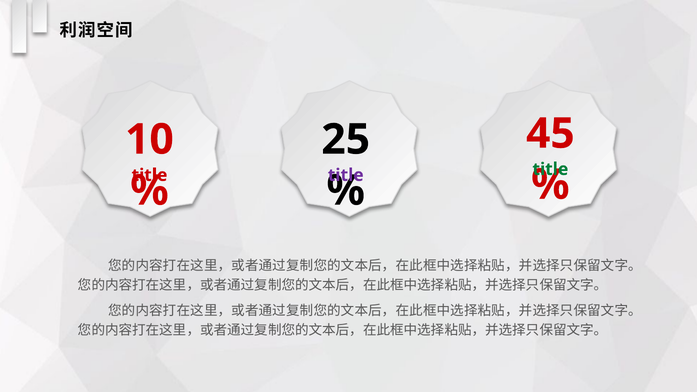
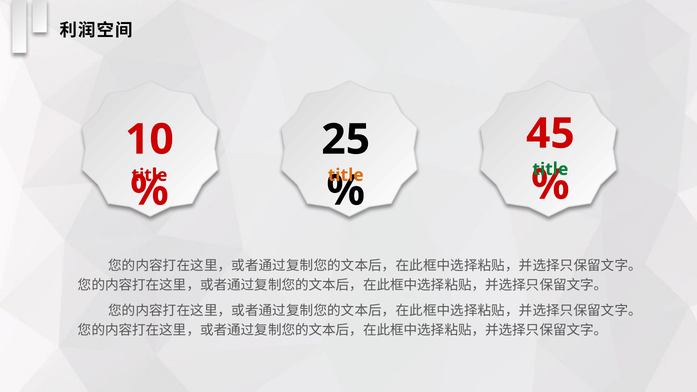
title colour: purple -> orange (346, 175)
